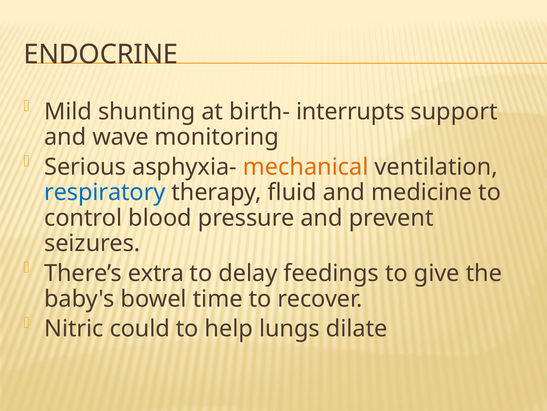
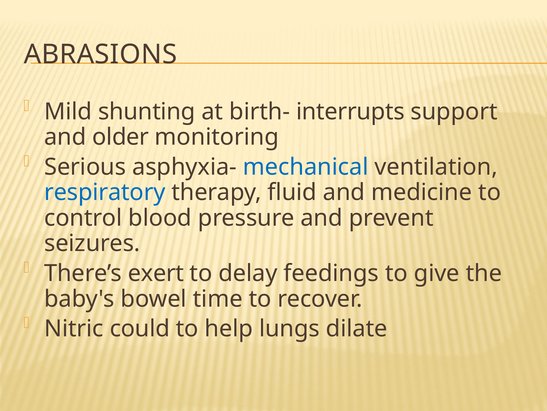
ENDOCRINE: ENDOCRINE -> ABRASIONS (101, 54)
wave: wave -> older (121, 137)
mechanical colour: orange -> blue (306, 167)
extra: extra -> exert (156, 273)
